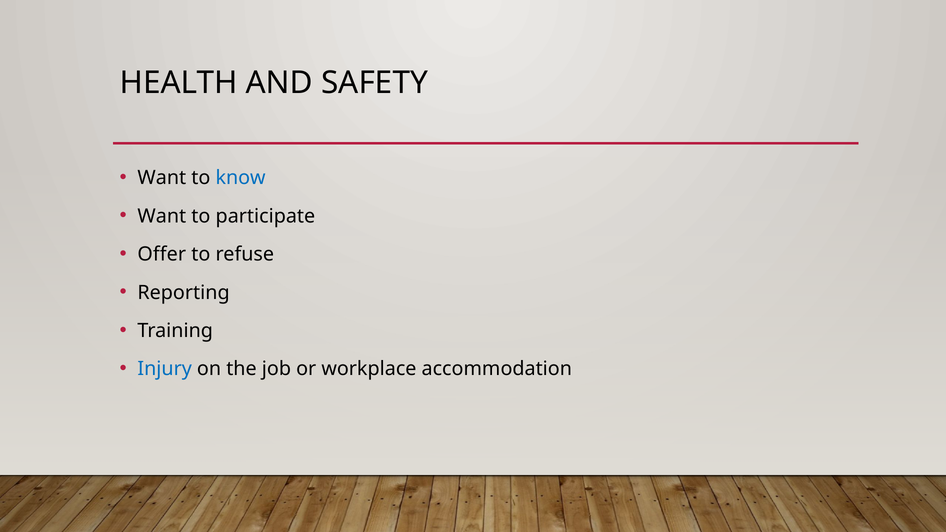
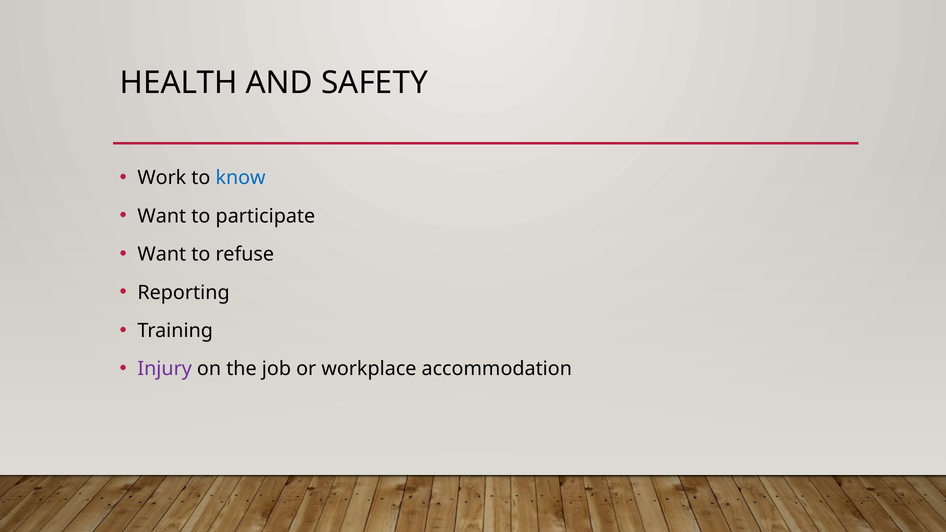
Want: Want -> Work (162, 178)
Offer: Offer -> Want (162, 254)
Injury colour: blue -> purple (165, 369)
